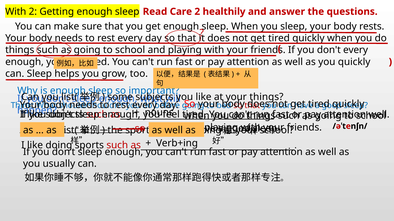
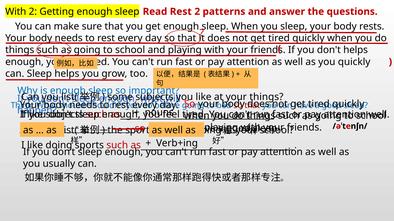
Read Care: Care -> Rest (181, 12)
healthily: healthily -> patterns (224, 12)
don't every: every -> helps (356, 50)
